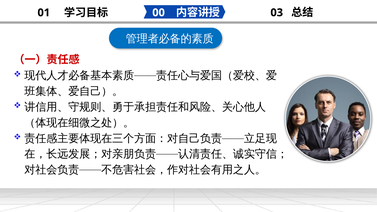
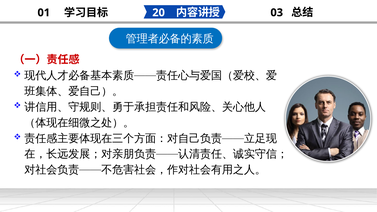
00: 00 -> 20 (159, 13)
